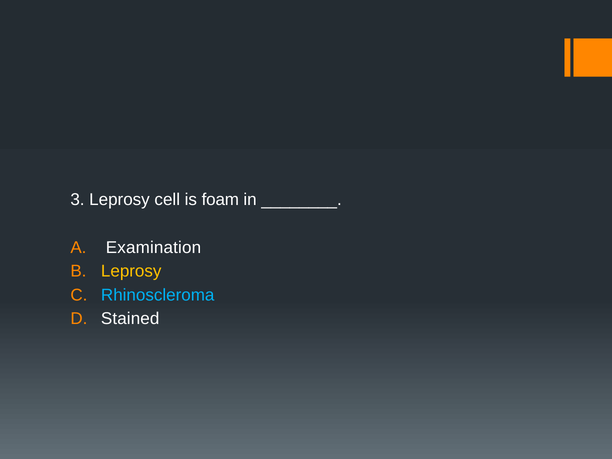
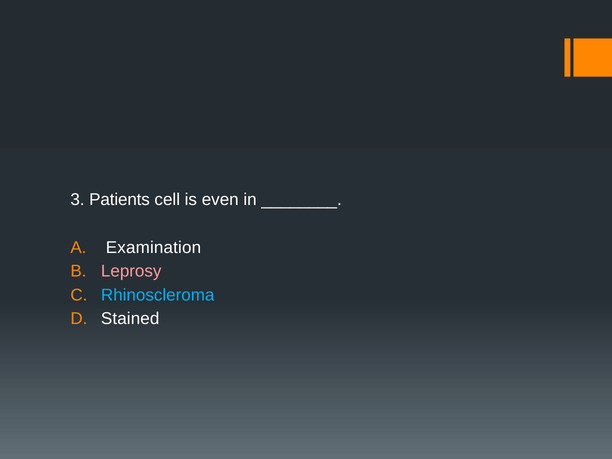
3 Leprosy: Leprosy -> Patients (120, 200)
foam: foam -> even (220, 200)
Leprosy colour: yellow -> pink (131, 271)
